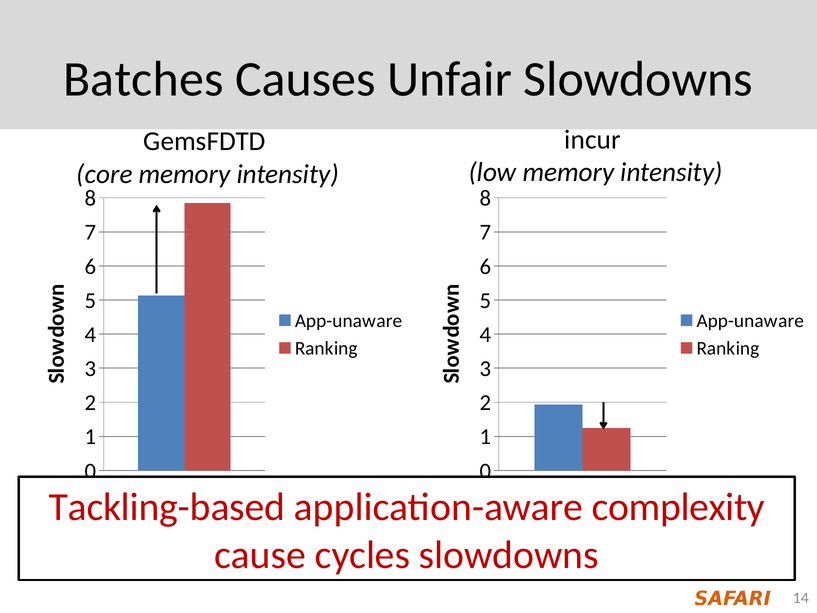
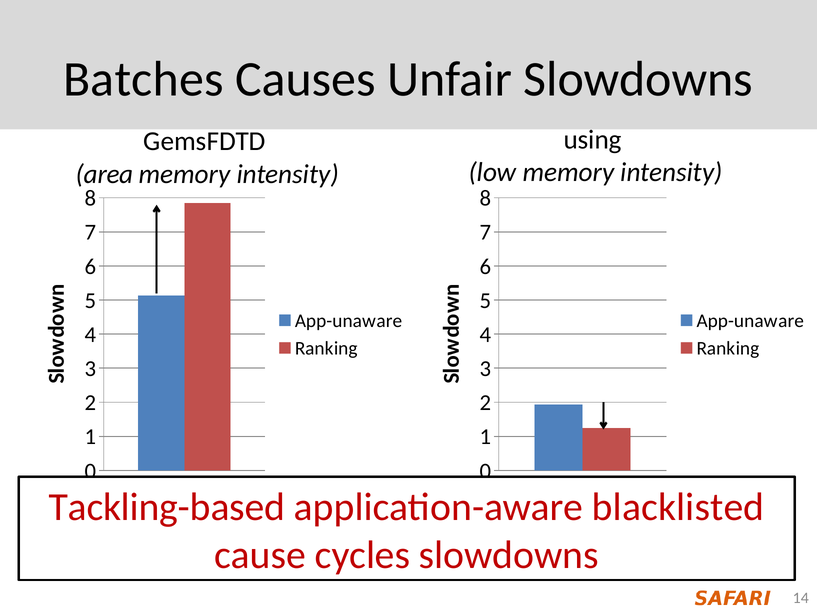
incur: incur -> using (593, 140)
core: core -> area (105, 174)
complexity: complexity -> blacklisted (678, 507)
